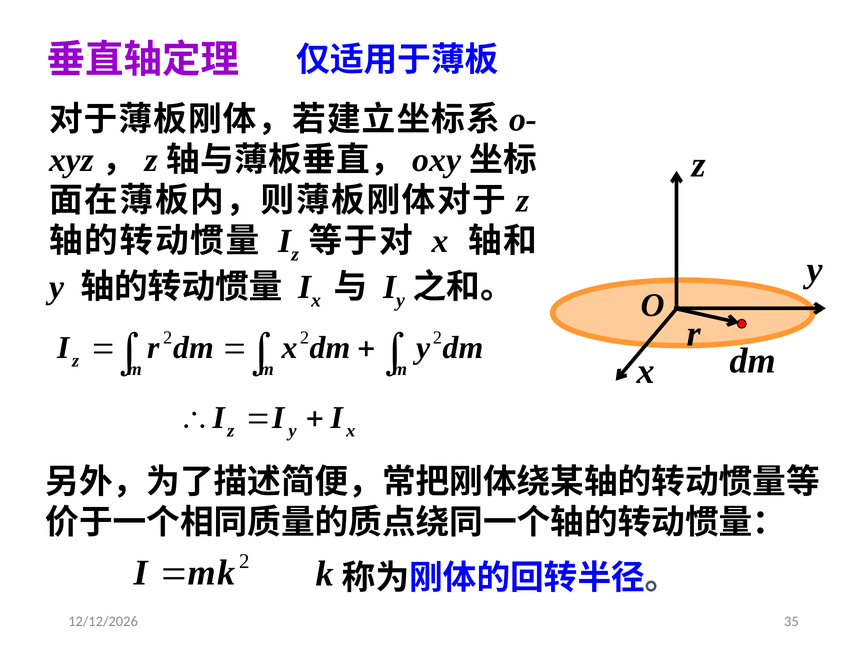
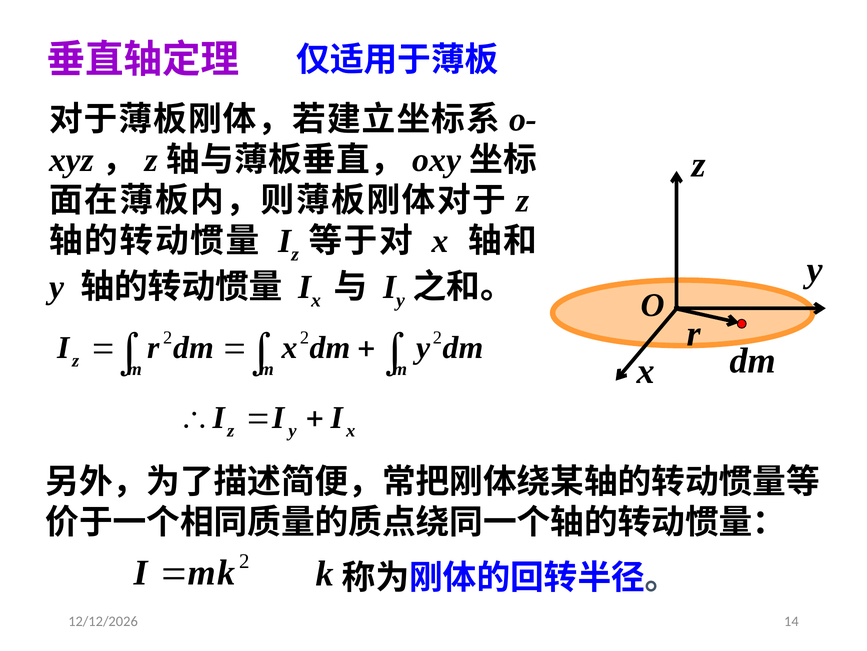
35: 35 -> 14 (791, 621)
